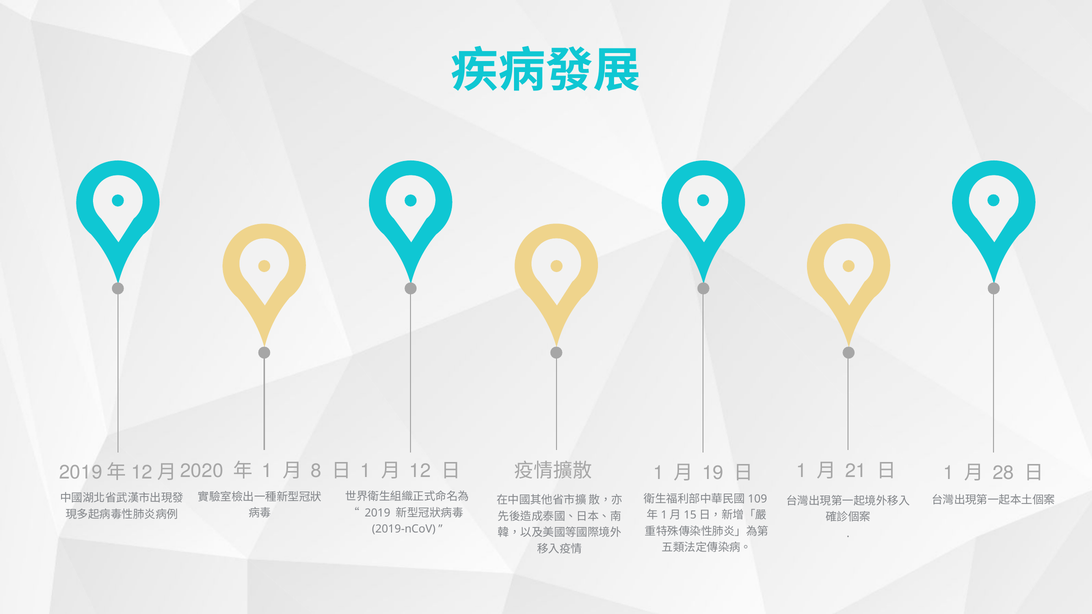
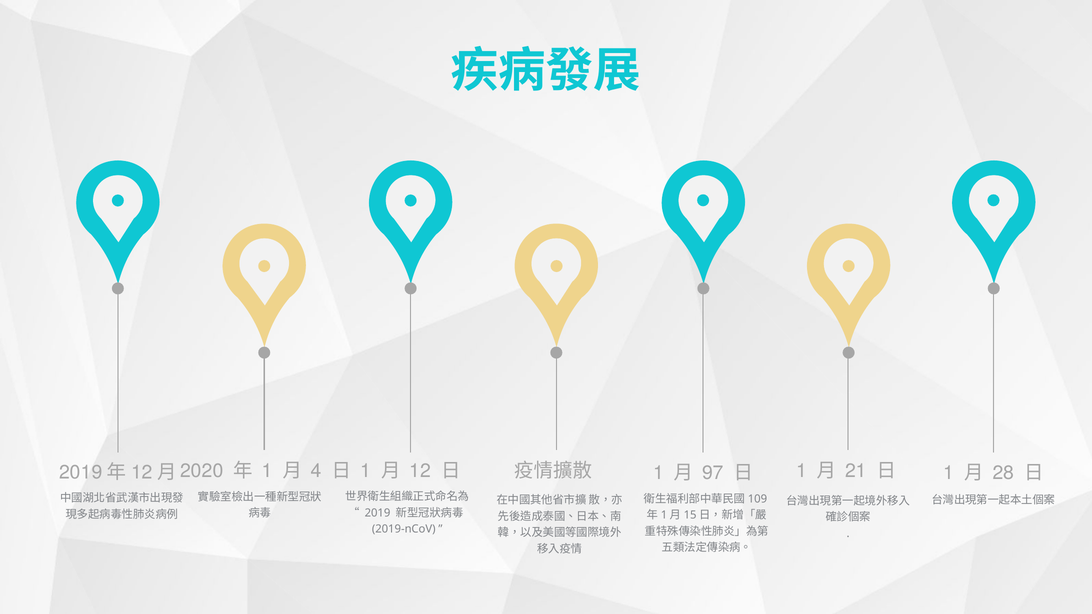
8: 8 -> 4 (316, 471)
19: 19 -> 97 (713, 473)
